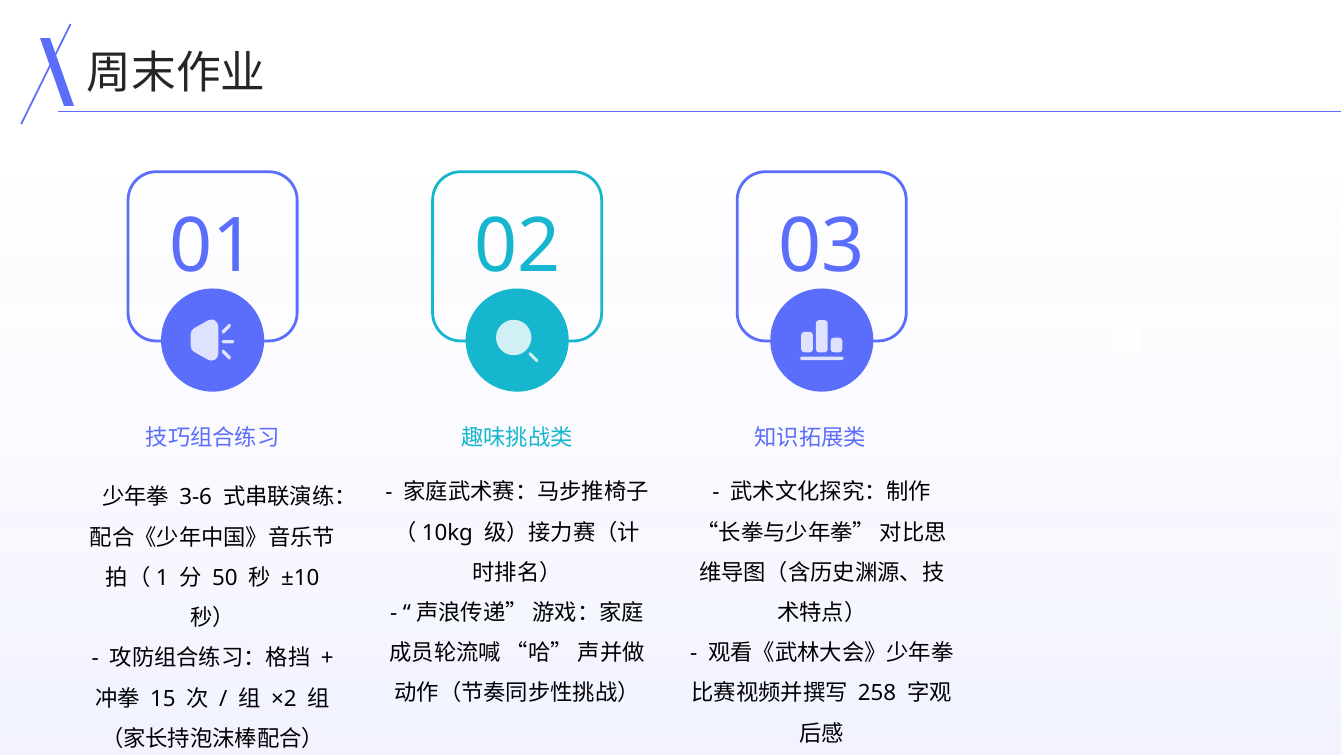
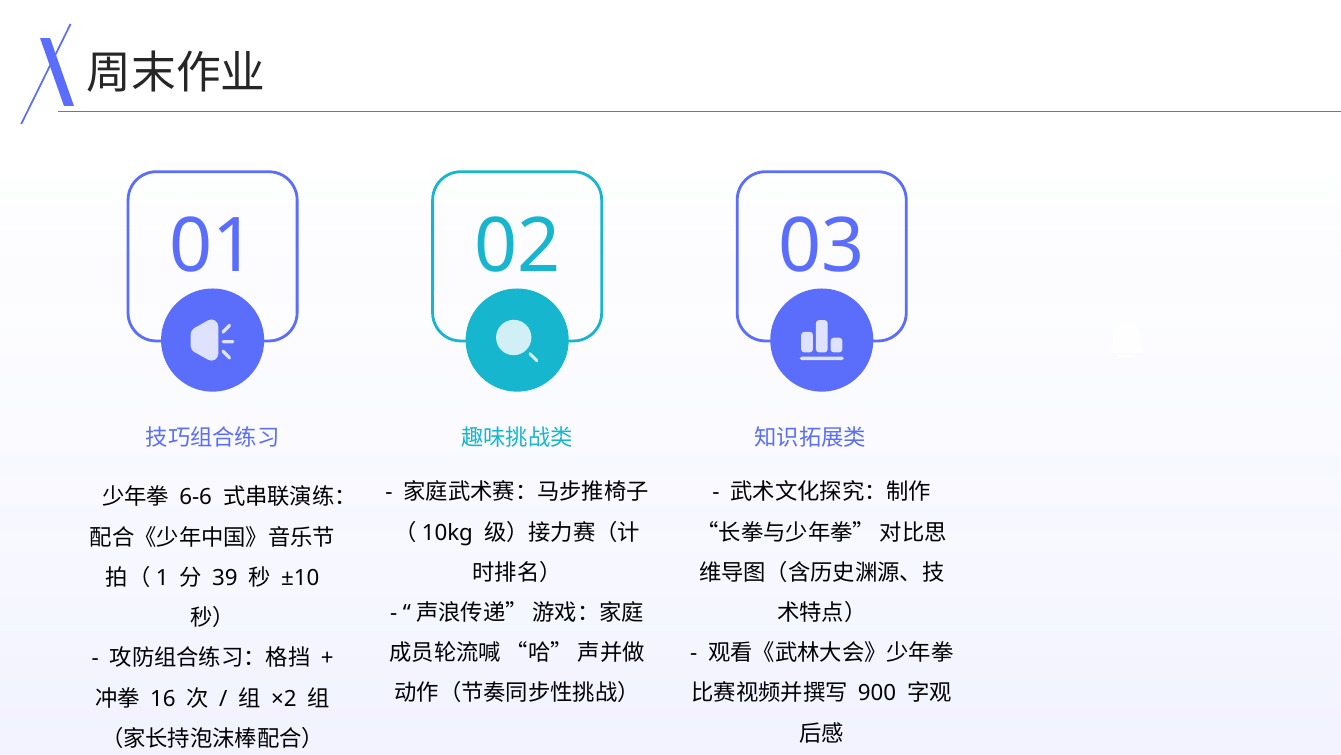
3-6: 3-6 -> 6-6 (196, 496)
50: 50 -> 39 (225, 577)
258: 258 -> 900 (877, 693)
15: 15 -> 16 (163, 698)
